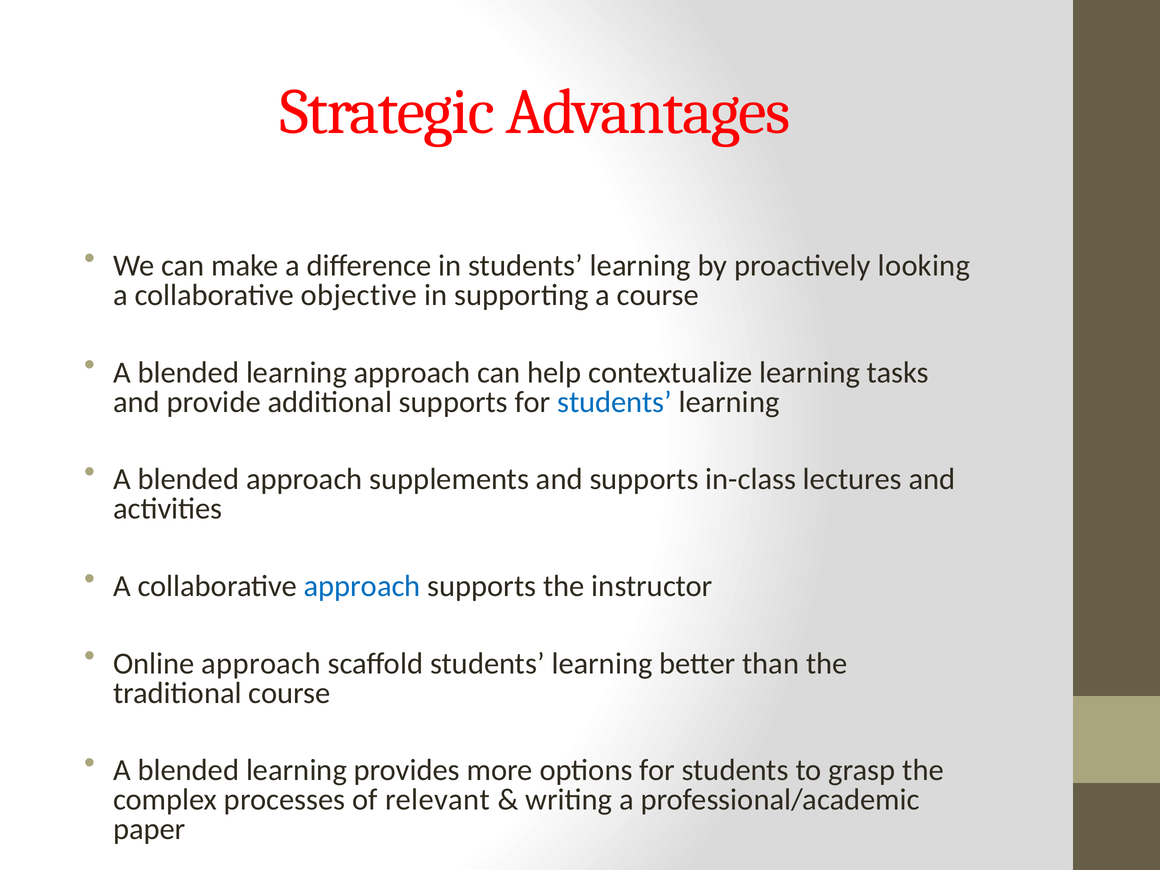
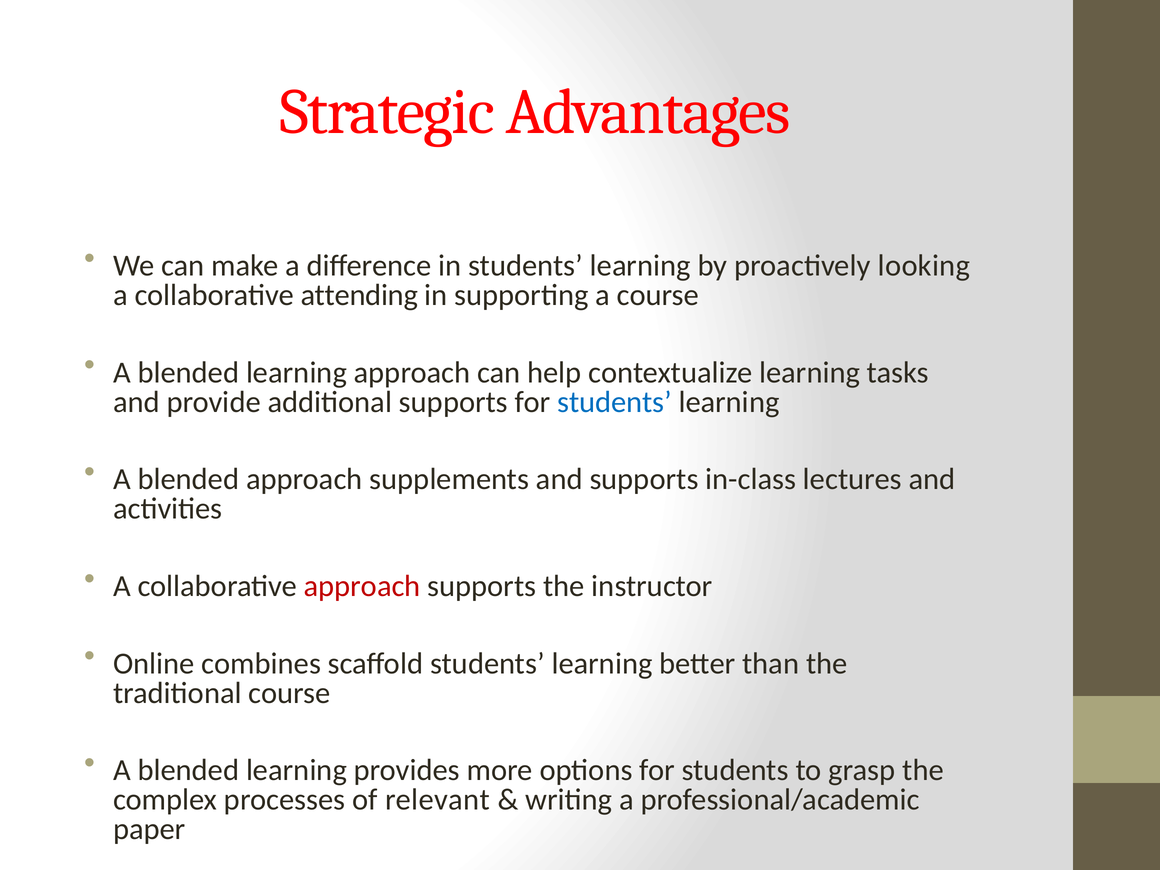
objective: objective -> attending (359, 295)
approach colour: blue -> red (362, 586)
Online approach: approach -> combines (261, 664)
